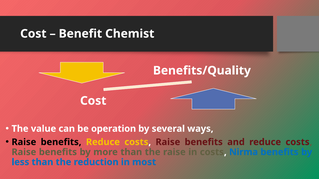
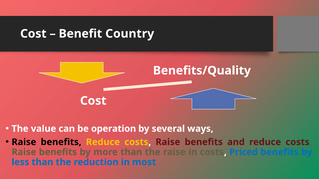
Chemist: Chemist -> Country (130, 34)
Nirma: Nirma -> Priced (244, 152)
